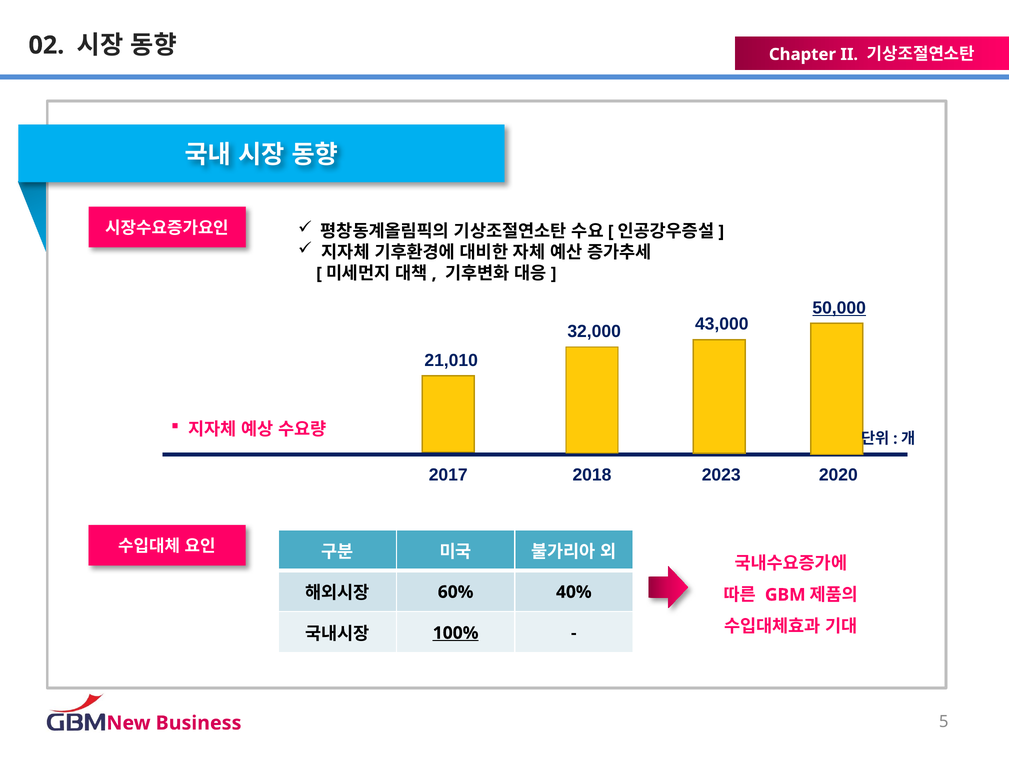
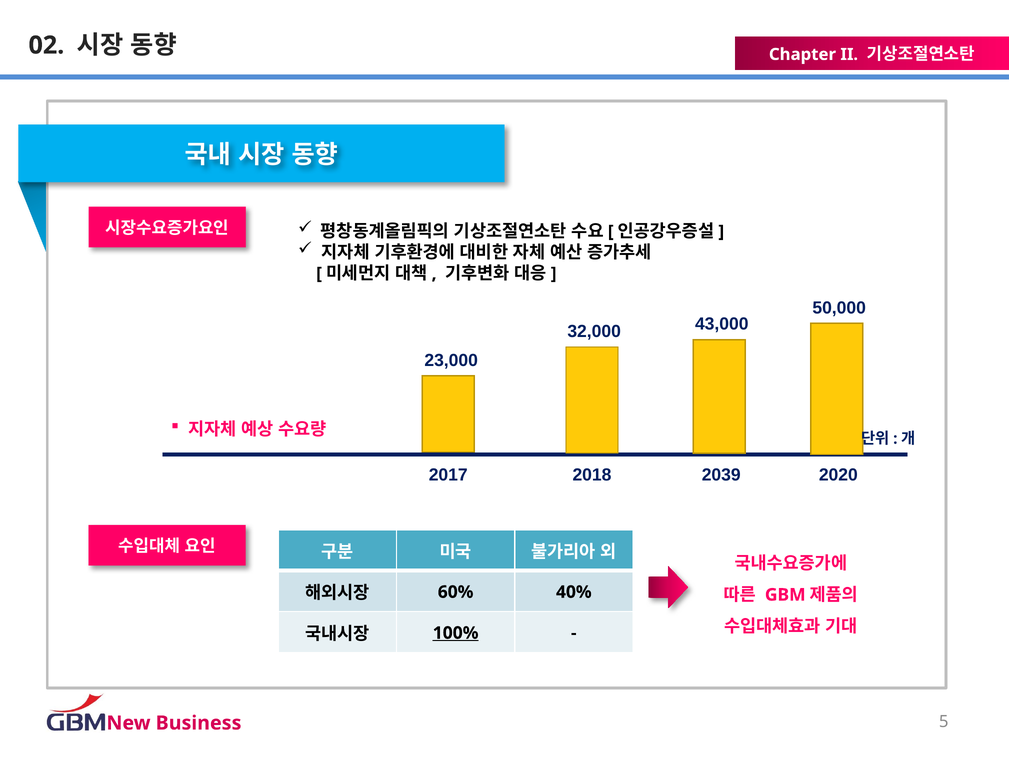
50,000 underline: present -> none (839, 308)
21,010: 21,010 -> 23,000 (451, 360)
2023: 2023 -> 2039 (721, 475)
